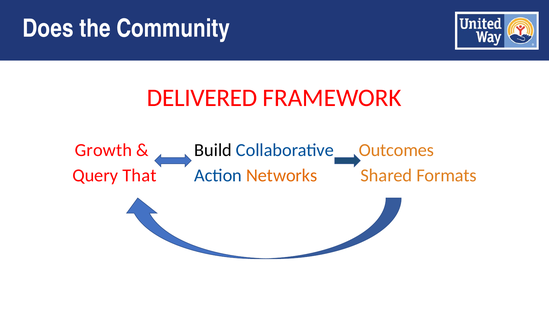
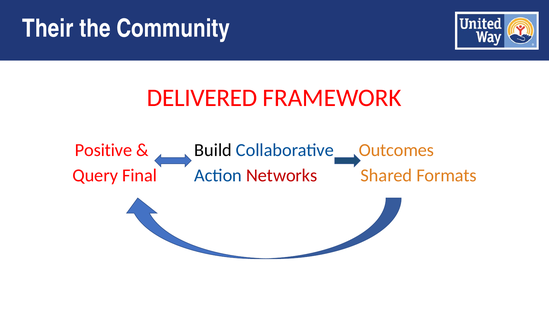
Does: Does -> Their (48, 29)
Growth: Growth -> Positive (104, 150)
That: That -> Final (140, 175)
Networks colour: orange -> red (282, 175)
